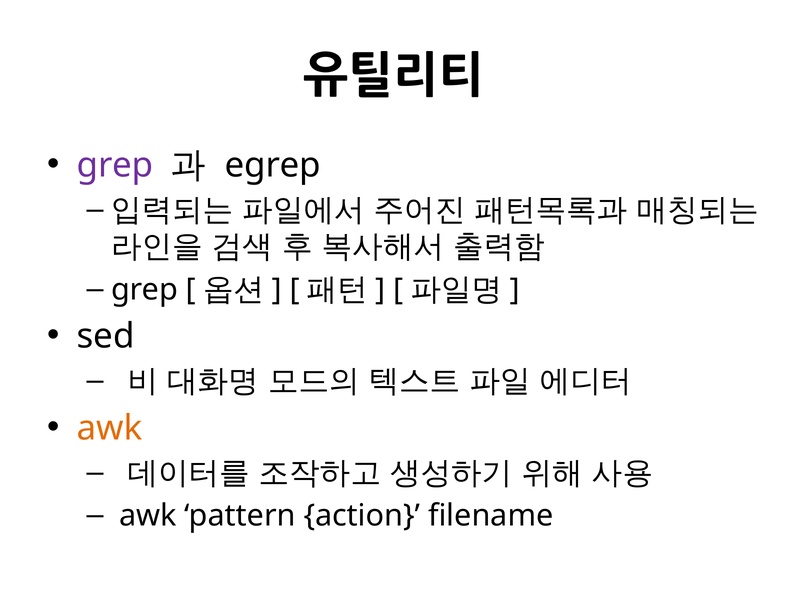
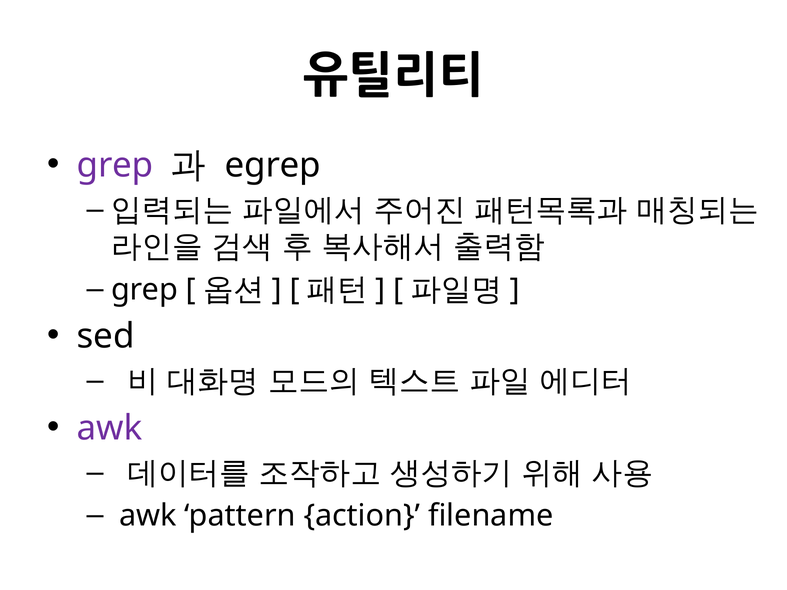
awk colour: orange -> purple (110, 428)
